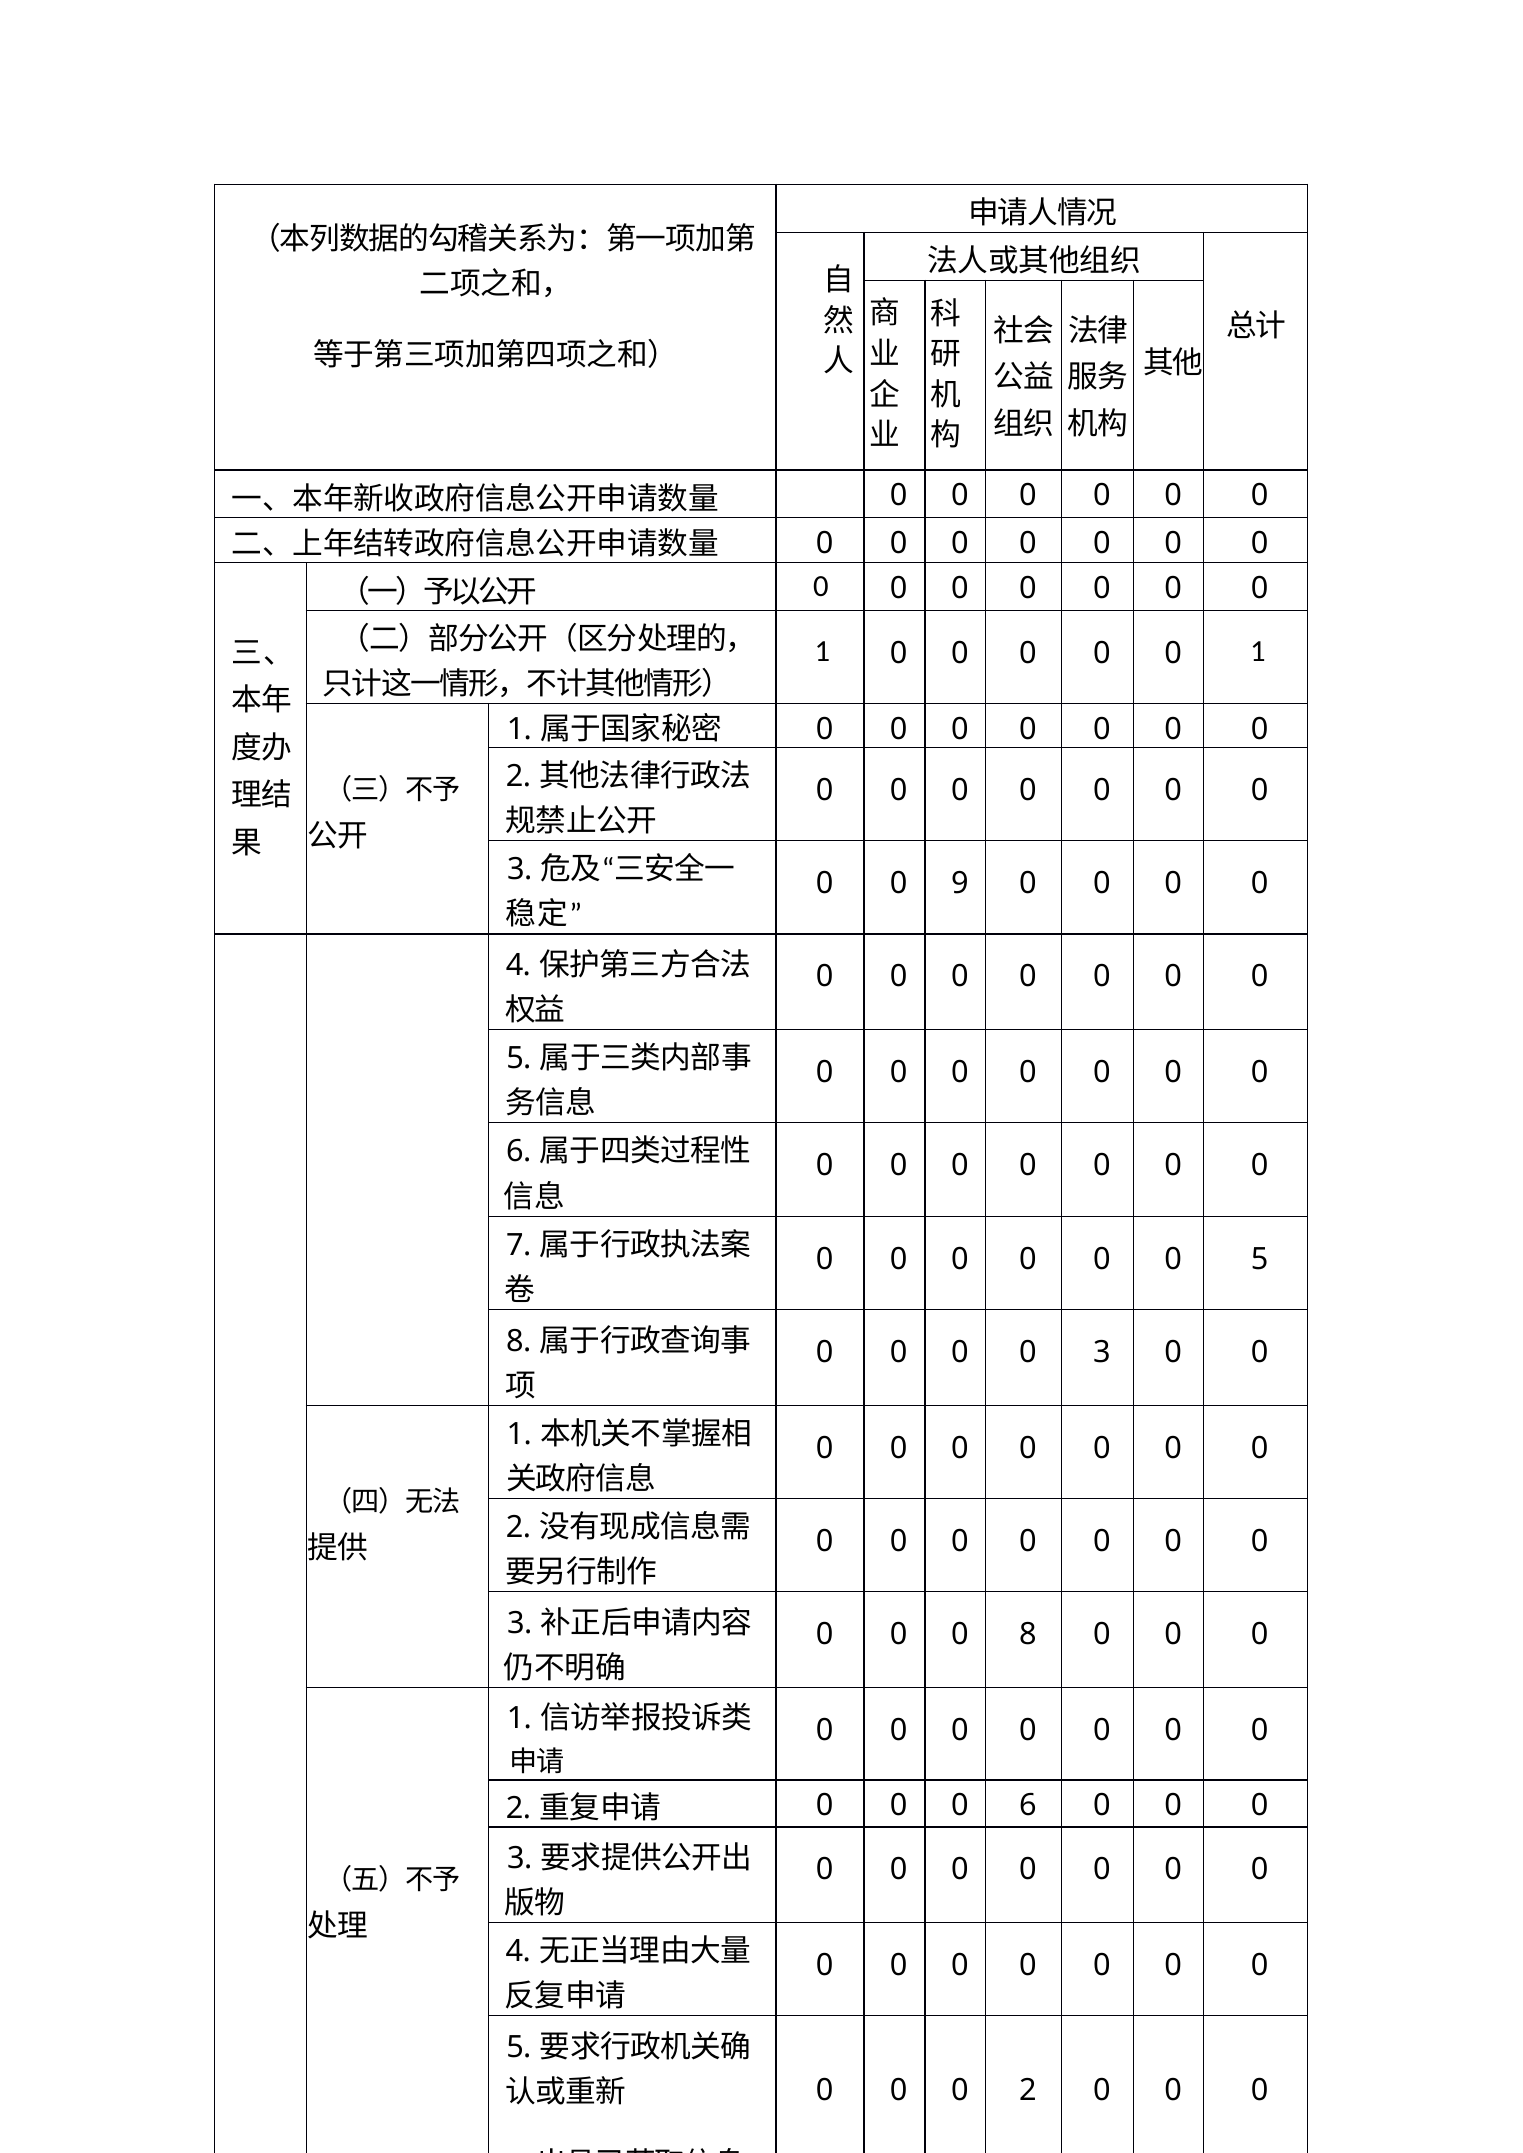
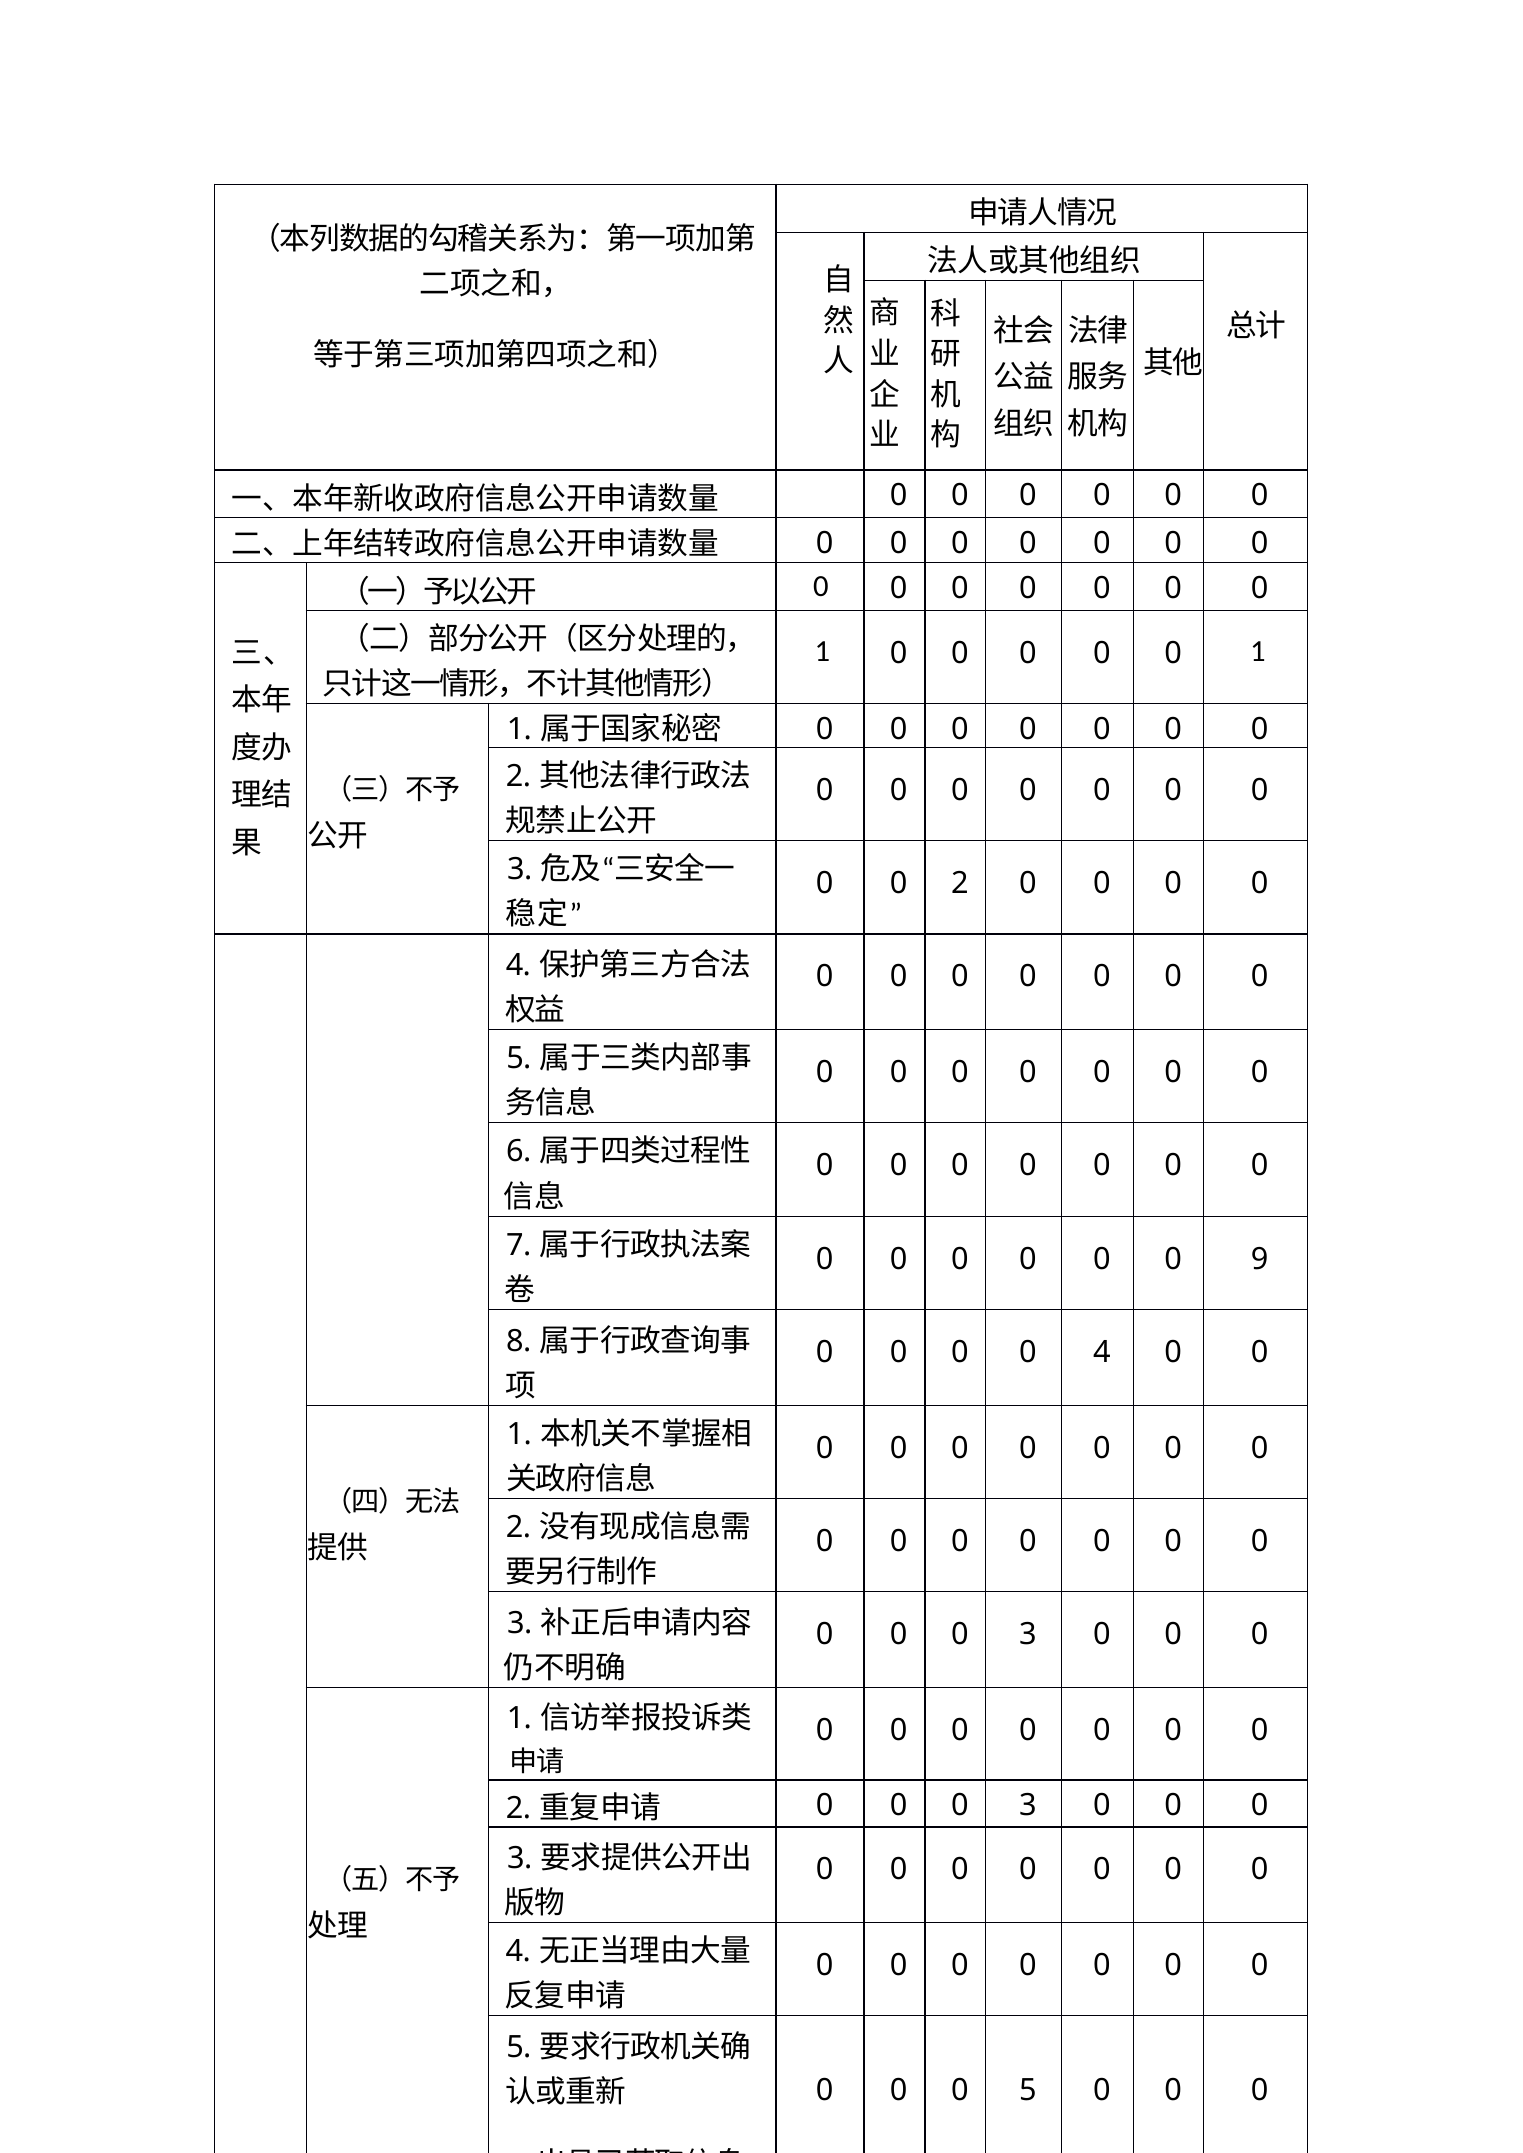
9: 9 -> 2 (960, 884)
5: 5 -> 9 (1260, 1259)
3: 3 -> 4 (1102, 1353)
8: 8 -> 3 (1028, 1635)
6: 6 -> 3 (1028, 1806)
2: 2 -> 5 (1028, 2091)
